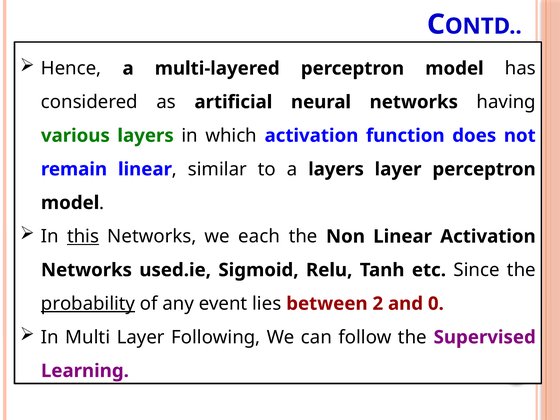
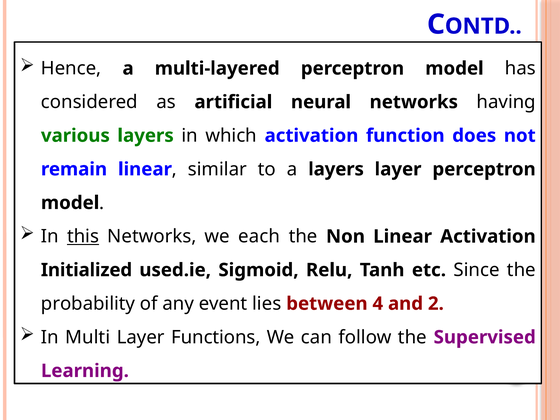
Networks: Networks -> Initialized (86, 270)
probability underline: present -> none (88, 304)
2: 2 -> 4 (378, 304)
0: 0 -> 2 (436, 304)
Following: Following -> Functions (216, 337)
